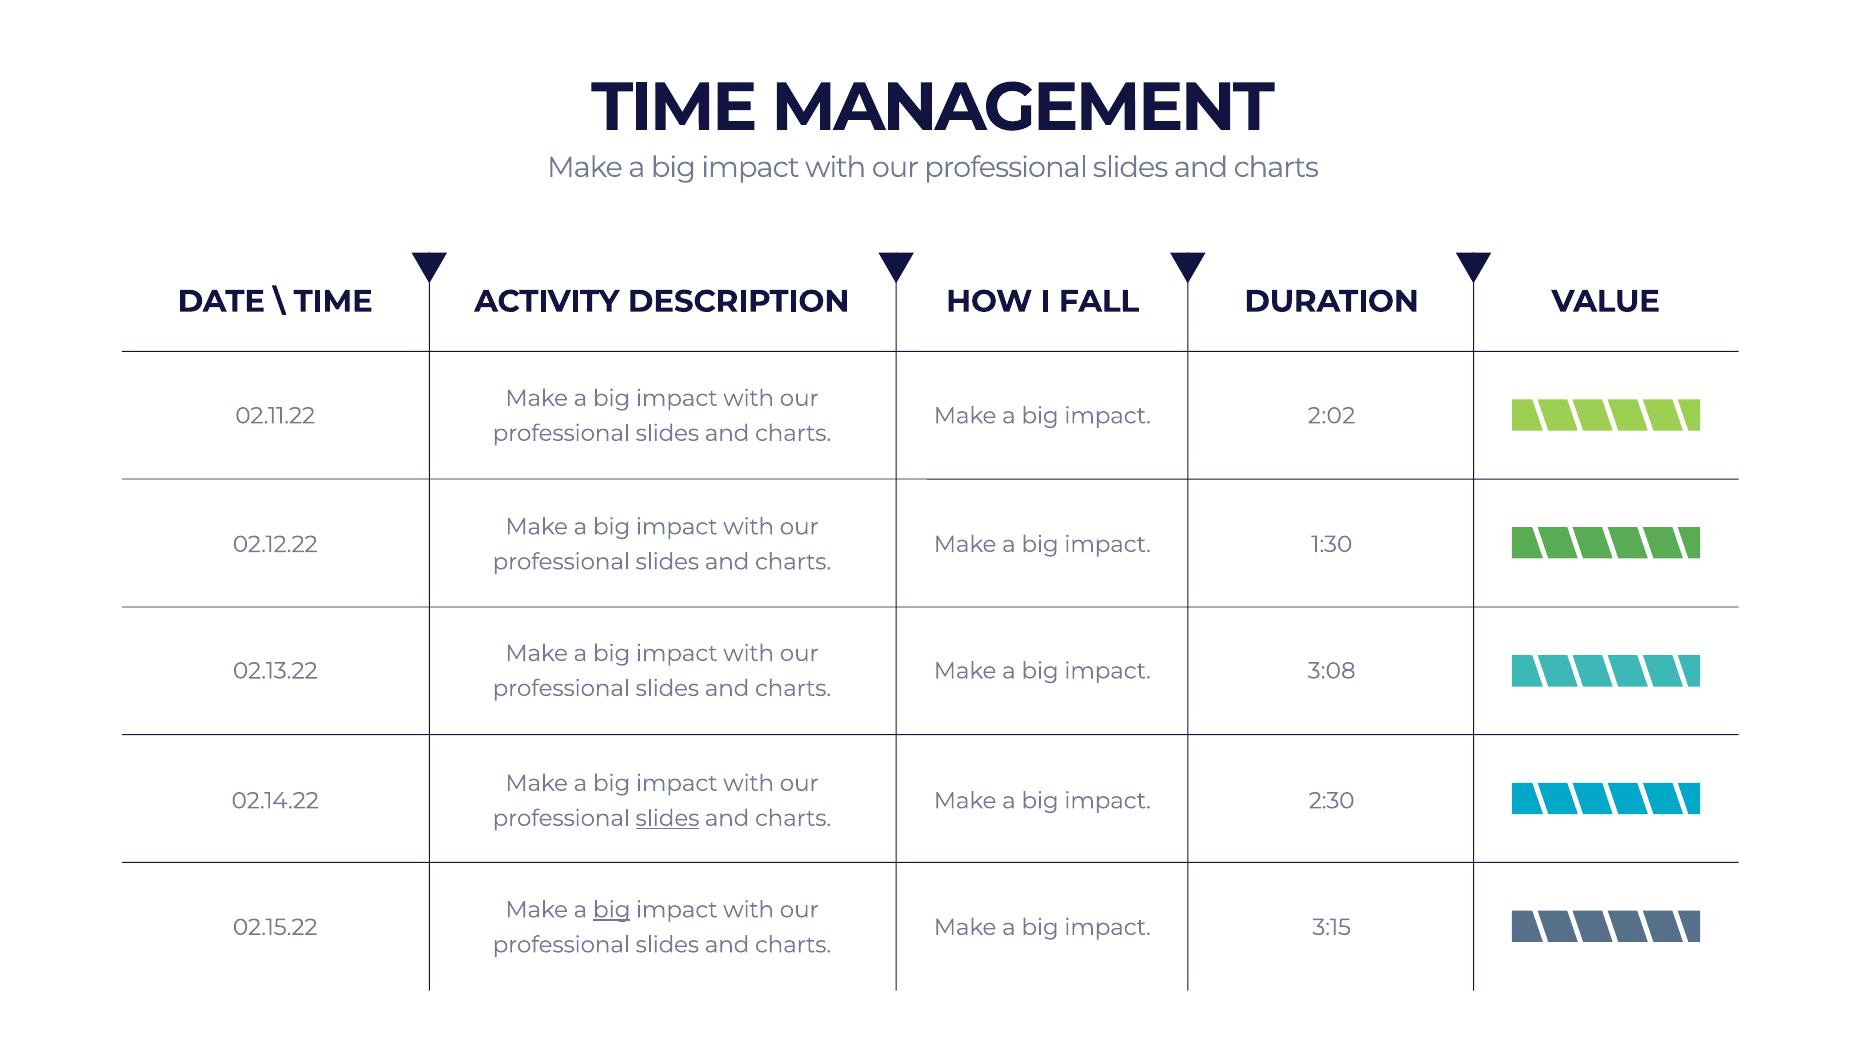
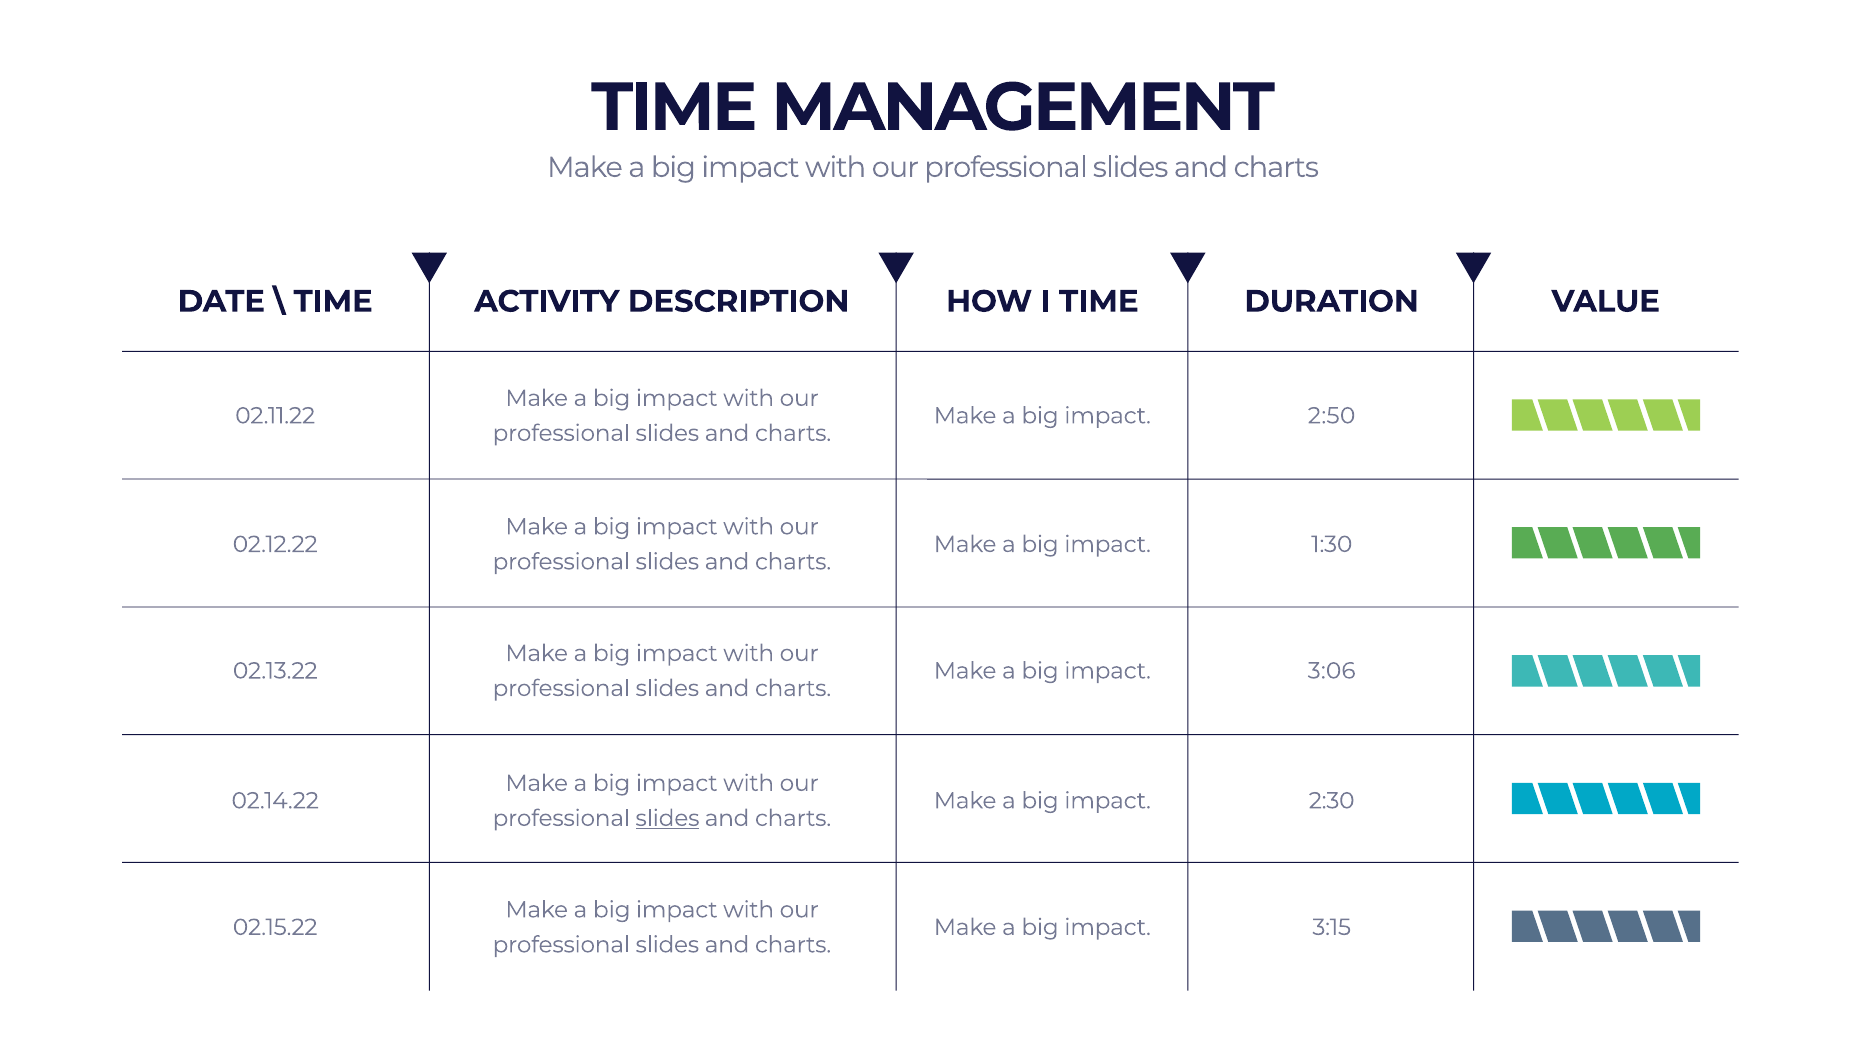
I FALL: FALL -> TIME (1099, 301)
2:02: 2:02 -> 2:50 (1332, 416)
3:08: 3:08 -> 3:06 (1332, 671)
big underline: present -> none (612, 910)
